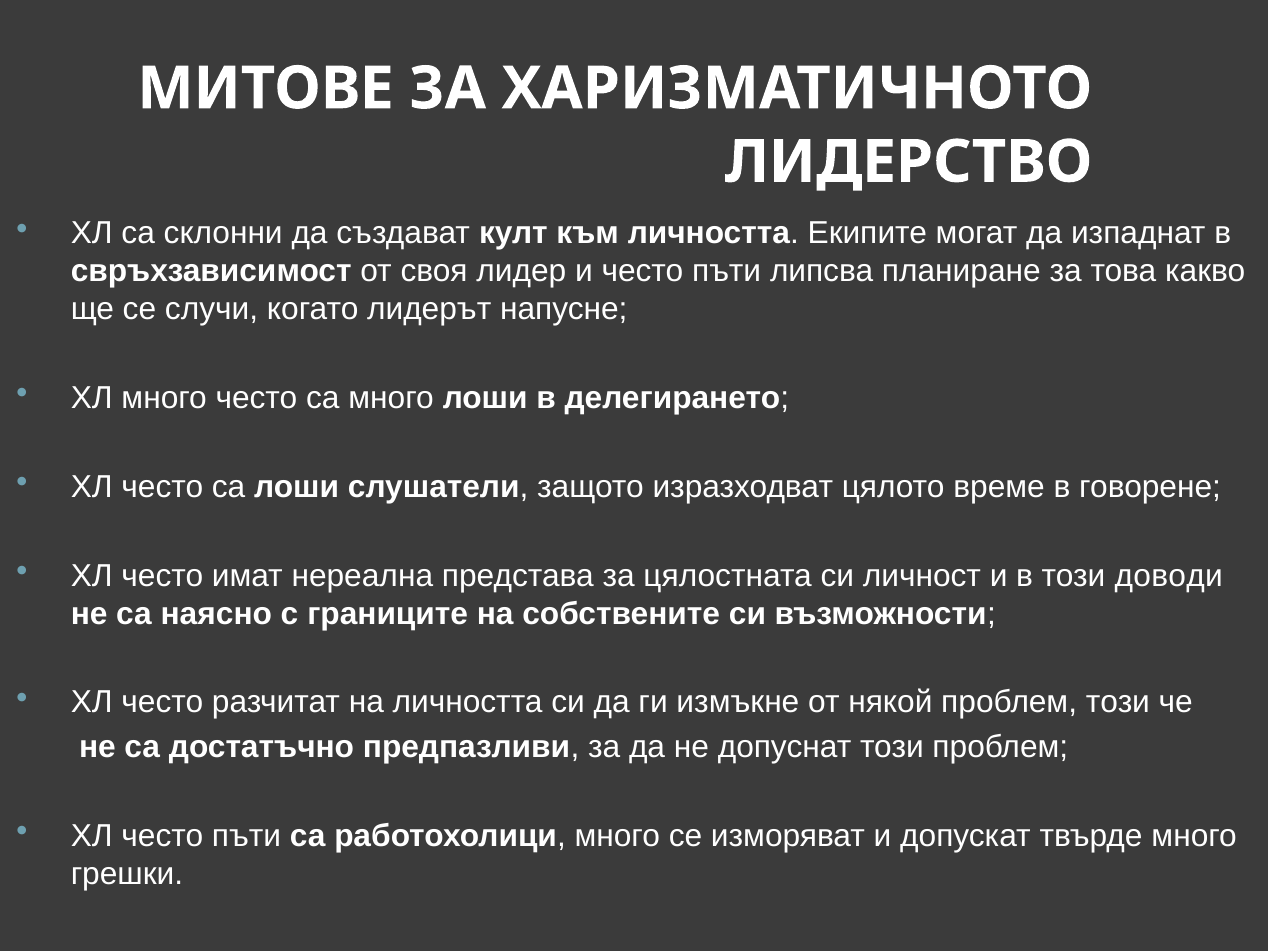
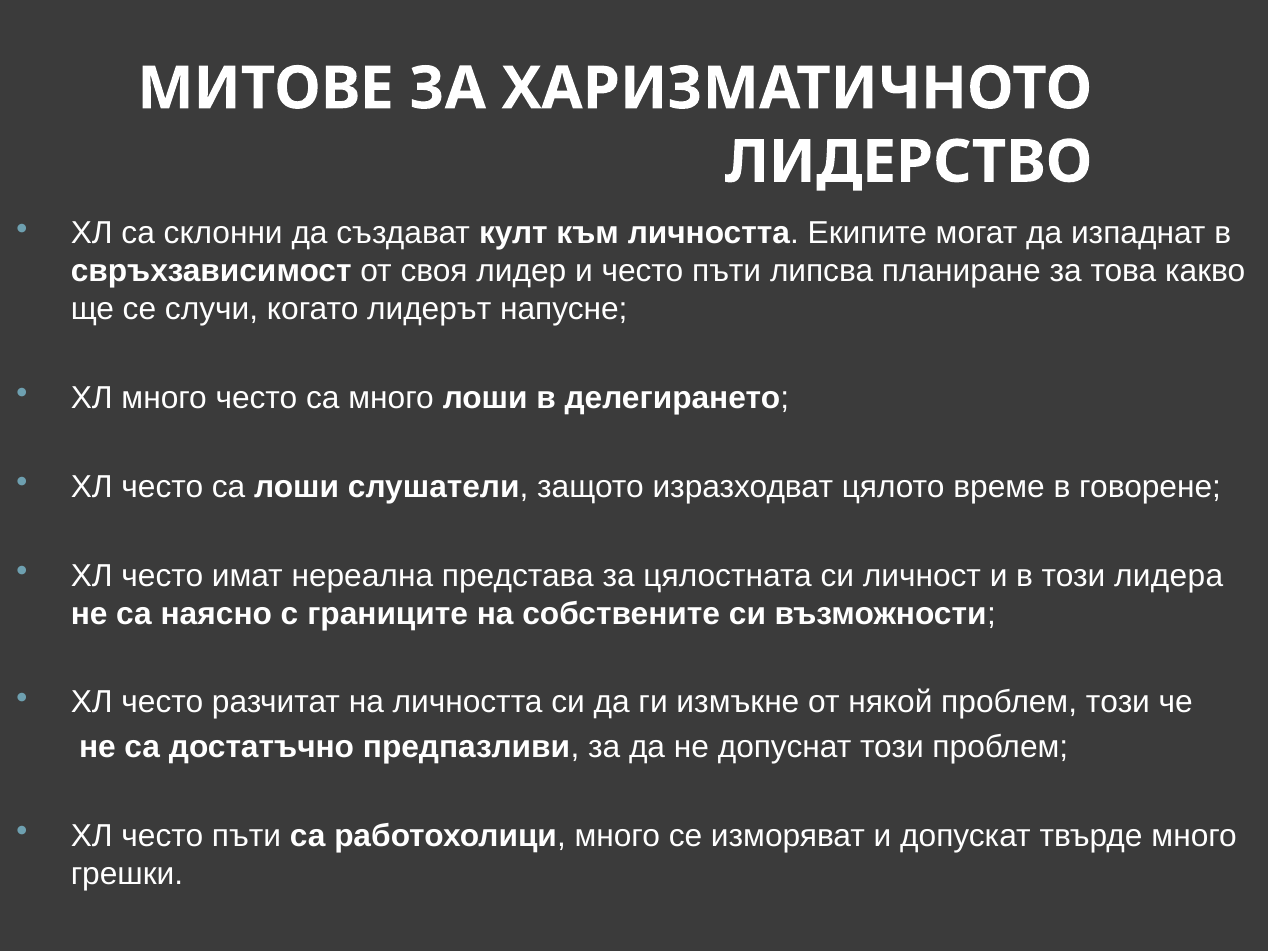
доводи: доводи -> лидера (1169, 576)
